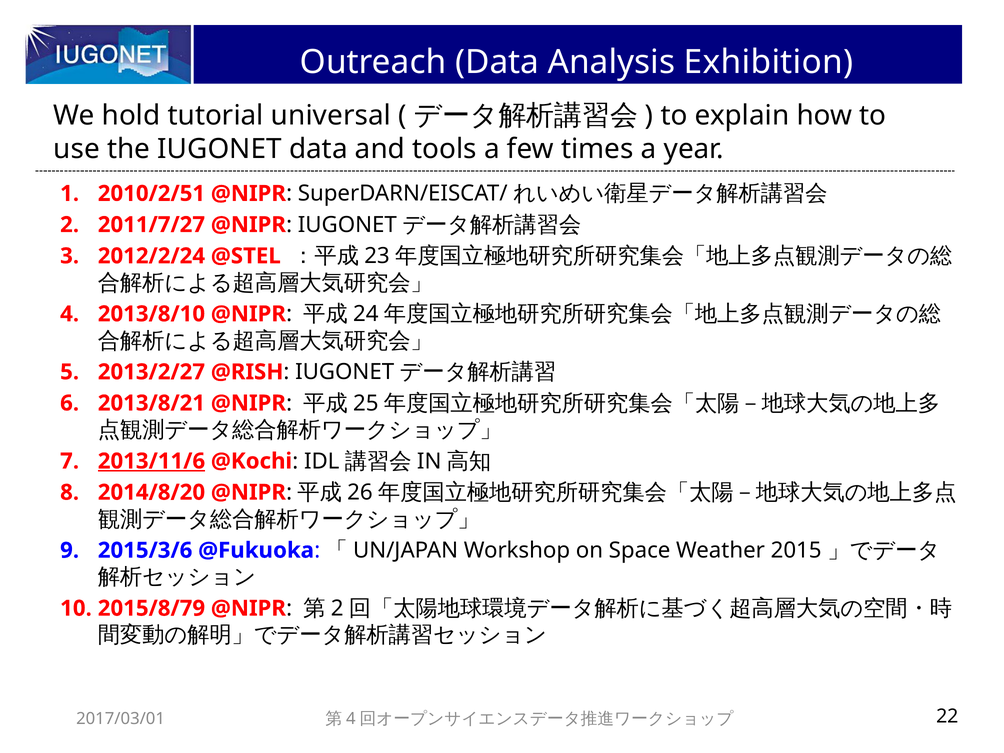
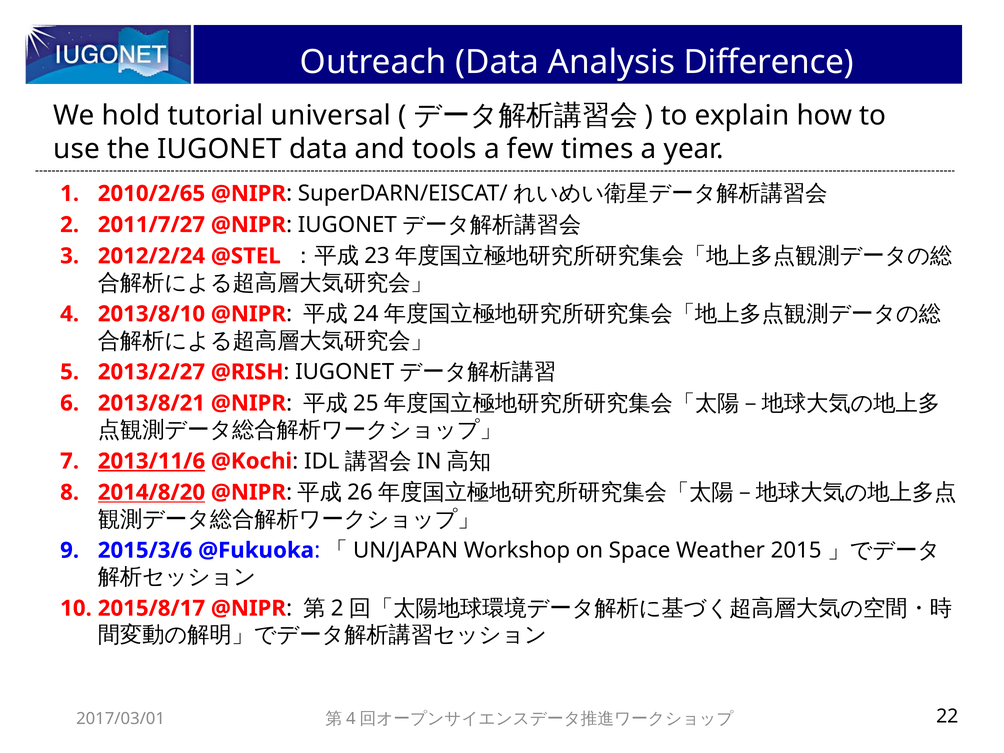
Exhibition: Exhibition -> Difference (769, 62)
2010/2/51: 2010/2/51 -> 2010/2/65 (151, 194)
2014/8/20 underline: none -> present (151, 492)
2015/8/79: 2015/8/79 -> 2015/8/17 (151, 608)
